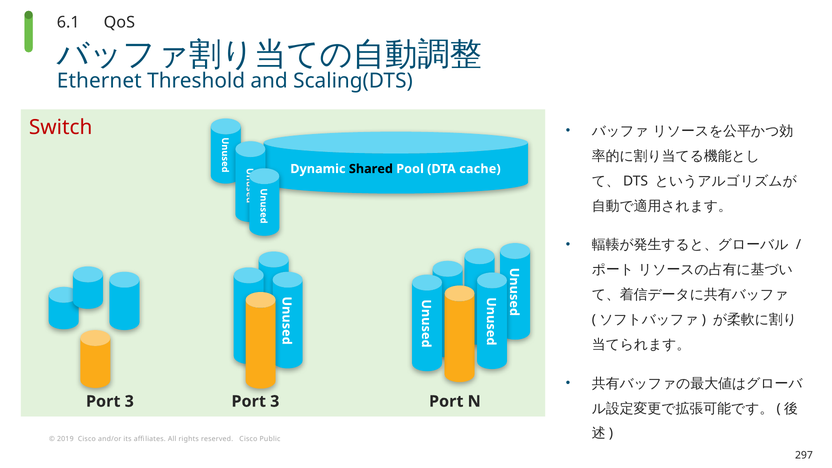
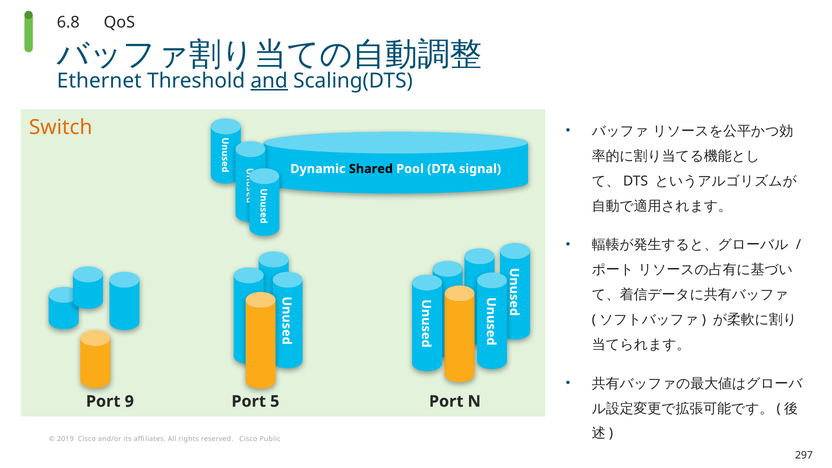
6.1: 6.1 -> 6.8 (68, 22)
and underline: none -> present (269, 81)
Switch colour: red -> orange (61, 127)
cache: cache -> signal (480, 169)
3: 3 -> 9 (129, 401)
3: 3 -> 5 (275, 401)
